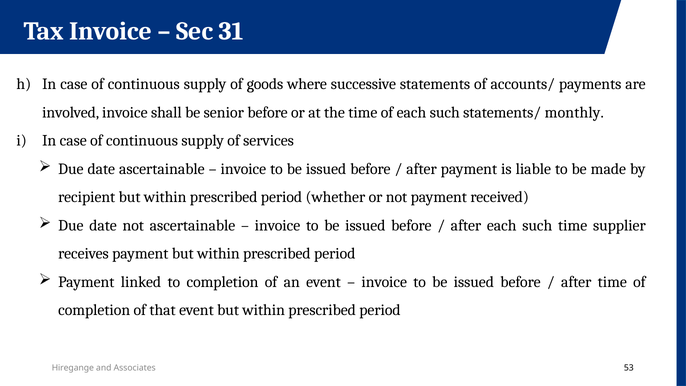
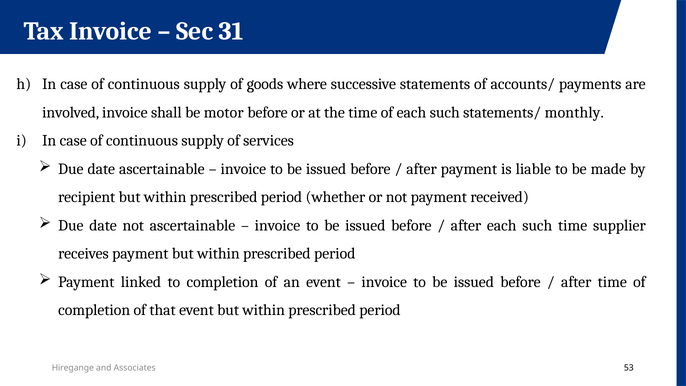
senior: senior -> motor (224, 112)
